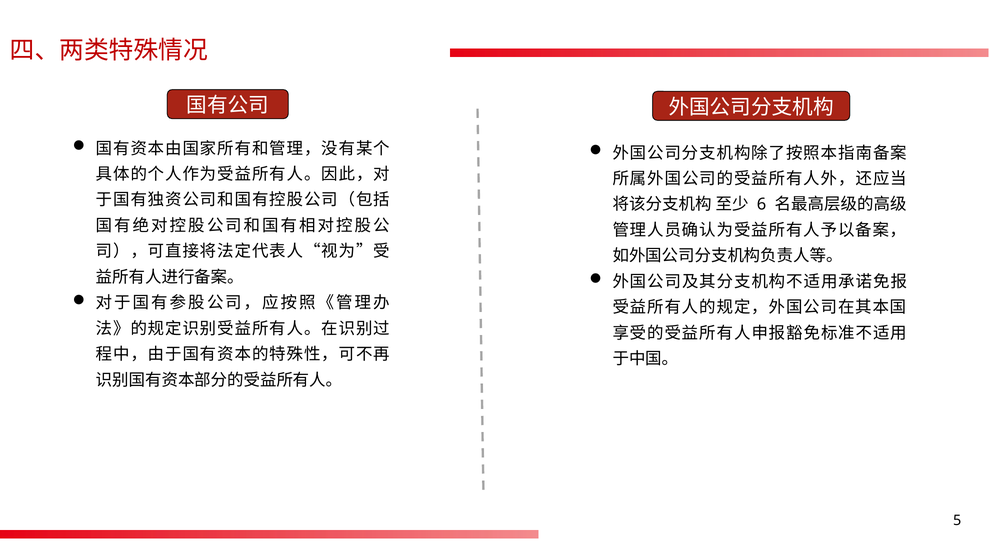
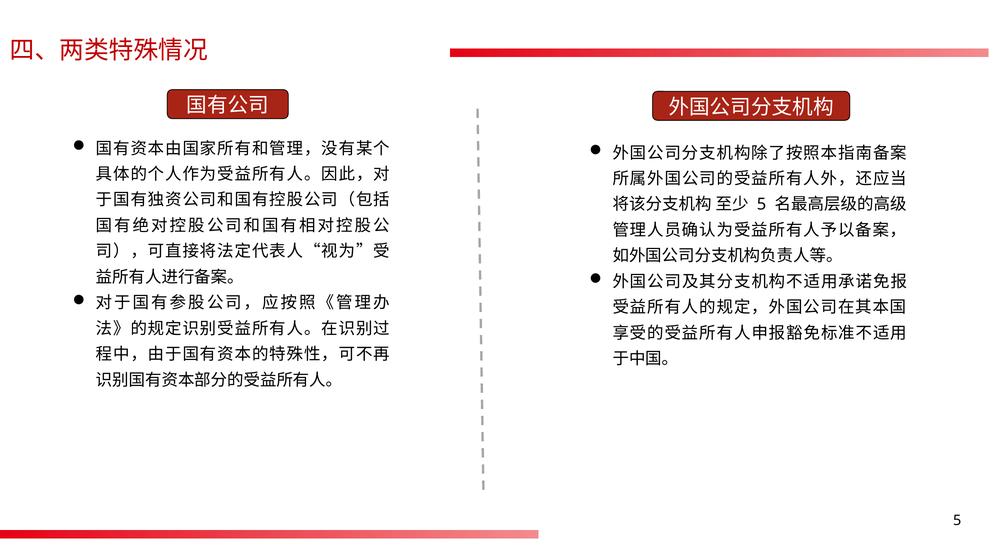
6: 6 -> 5 (762, 204)
